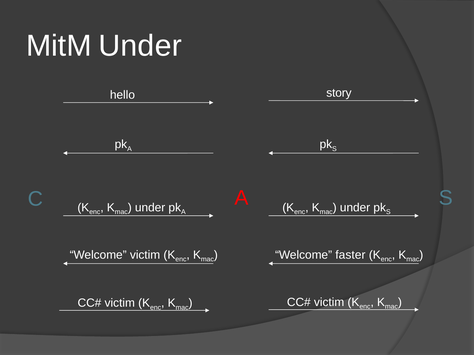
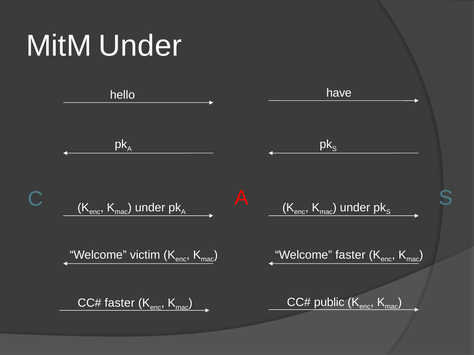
story: story -> have (339, 93)
victim: victim -> public (329, 303)
victim: victim -> faster (120, 303)
